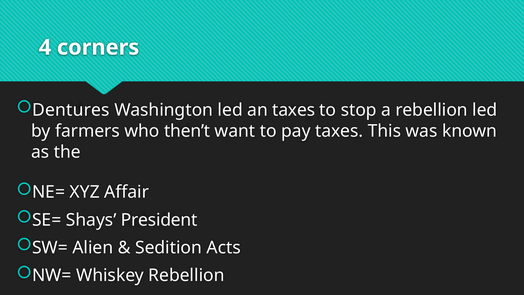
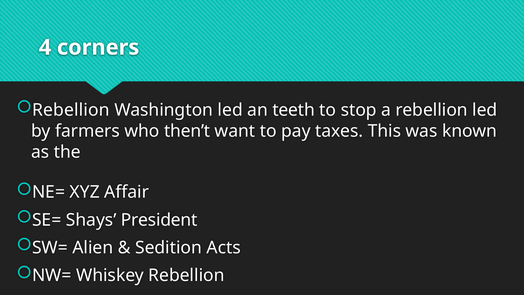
Dentures: Dentures -> Rebellion (71, 110)
an taxes: taxes -> teeth (294, 110)
